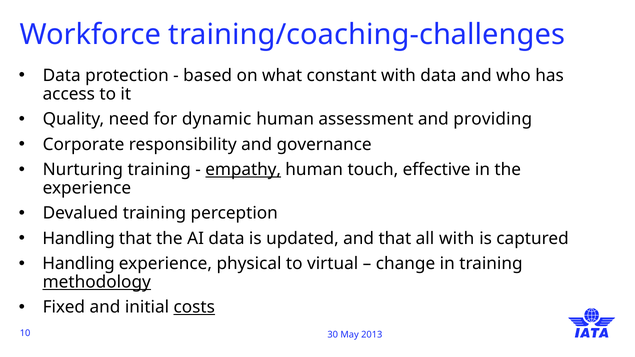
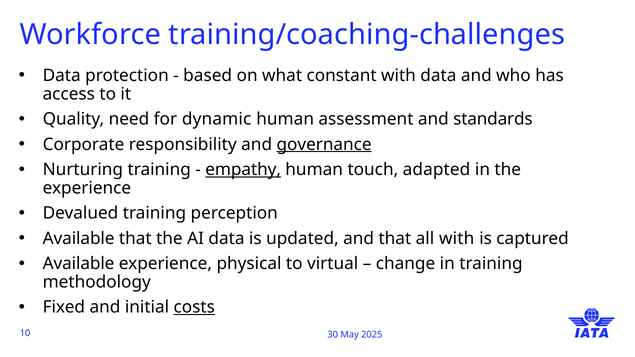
providing: providing -> standards (493, 119)
governance underline: none -> present (324, 144)
effective: effective -> adapted (437, 170)
Handling: Handling -> Available (79, 239)
Handling: Handling -> Available (79, 264)
methodology underline: present -> none (97, 282)
2013: 2013 -> 2025 (372, 335)
